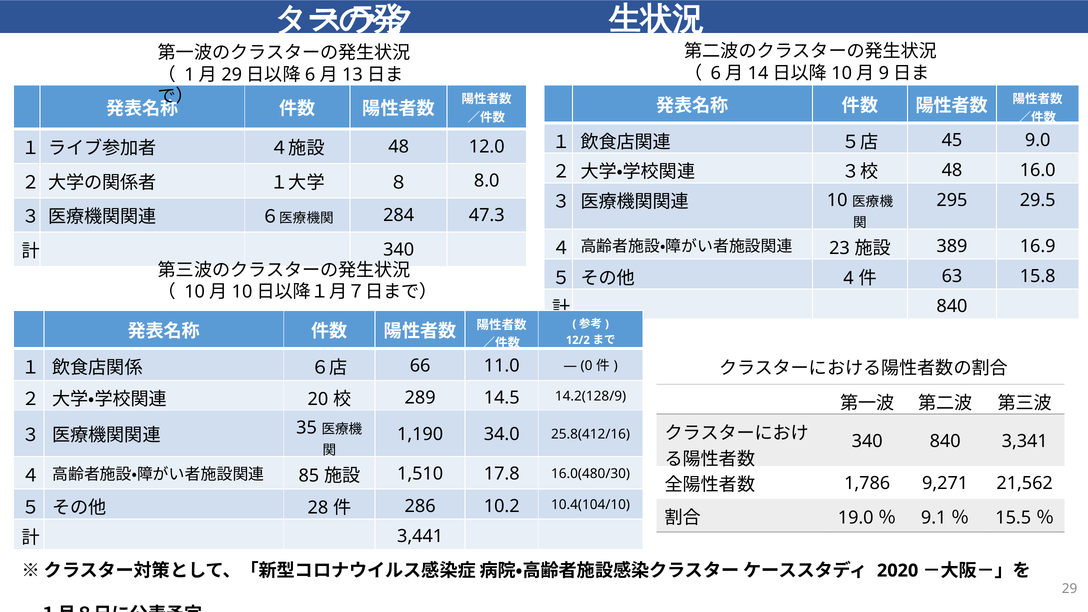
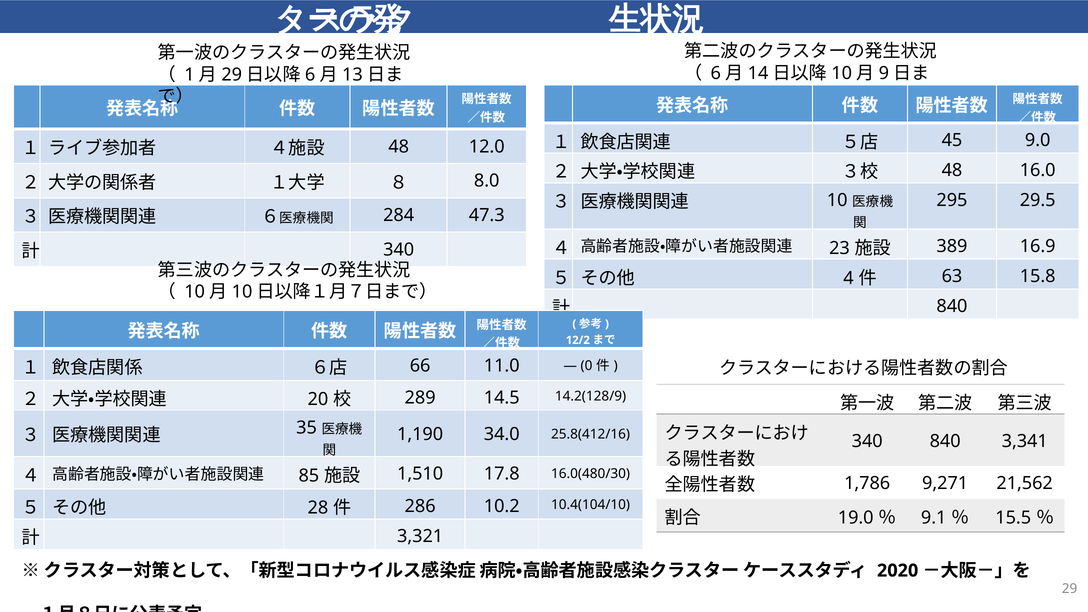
3,441: 3,441 -> 3,321 (420, 536)
